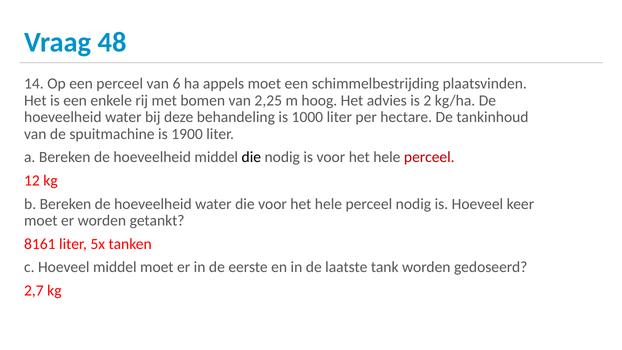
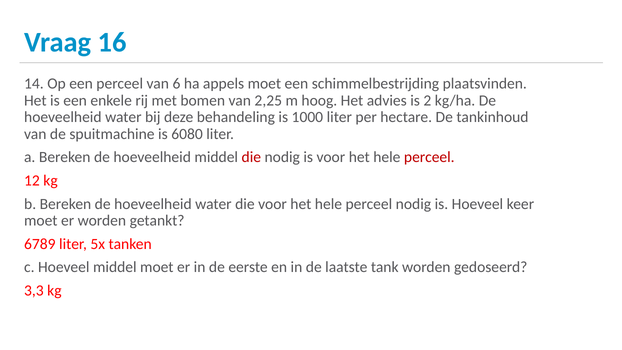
48: 48 -> 16 (112, 43)
1900: 1900 -> 6080 (187, 134)
die colour: black -> red (251, 157)
8161: 8161 -> 6789 (40, 244)
2,7: 2,7 -> 3,3 (34, 290)
